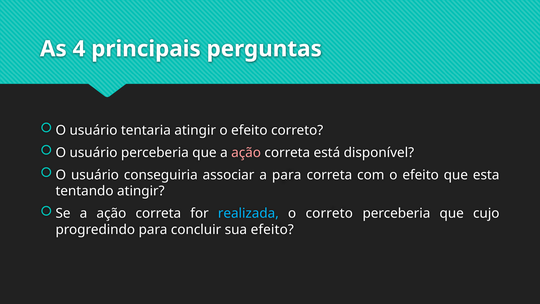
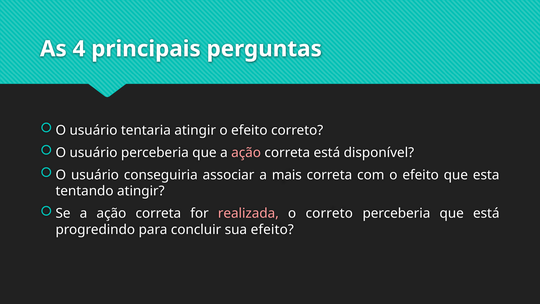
a para: para -> mais (287, 175)
realizada colour: light blue -> pink (248, 213)
que cujo: cujo -> está (486, 213)
